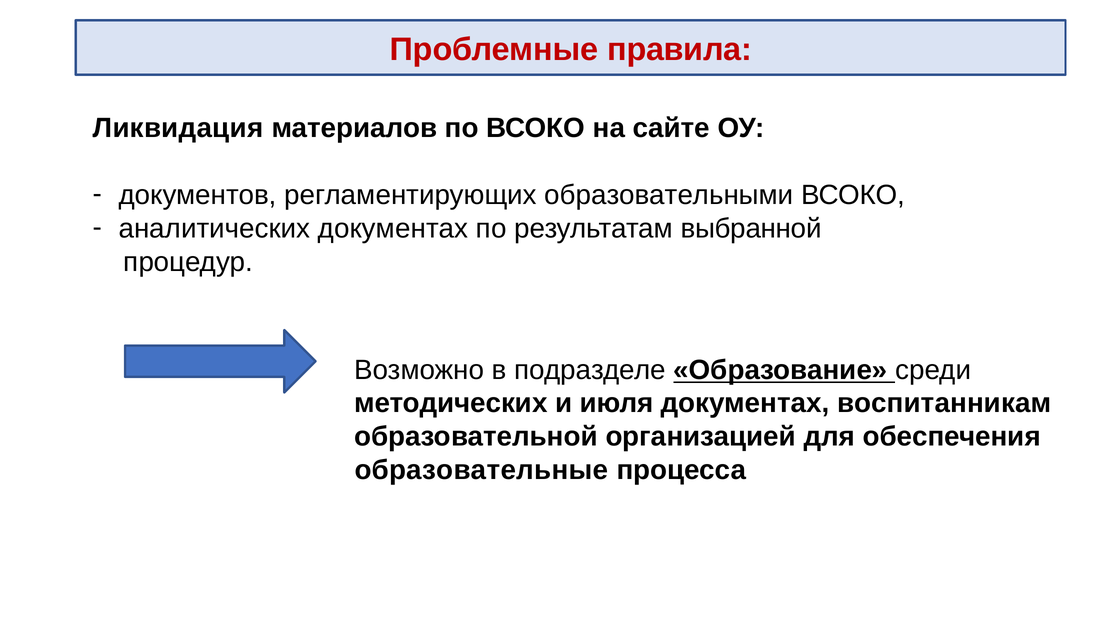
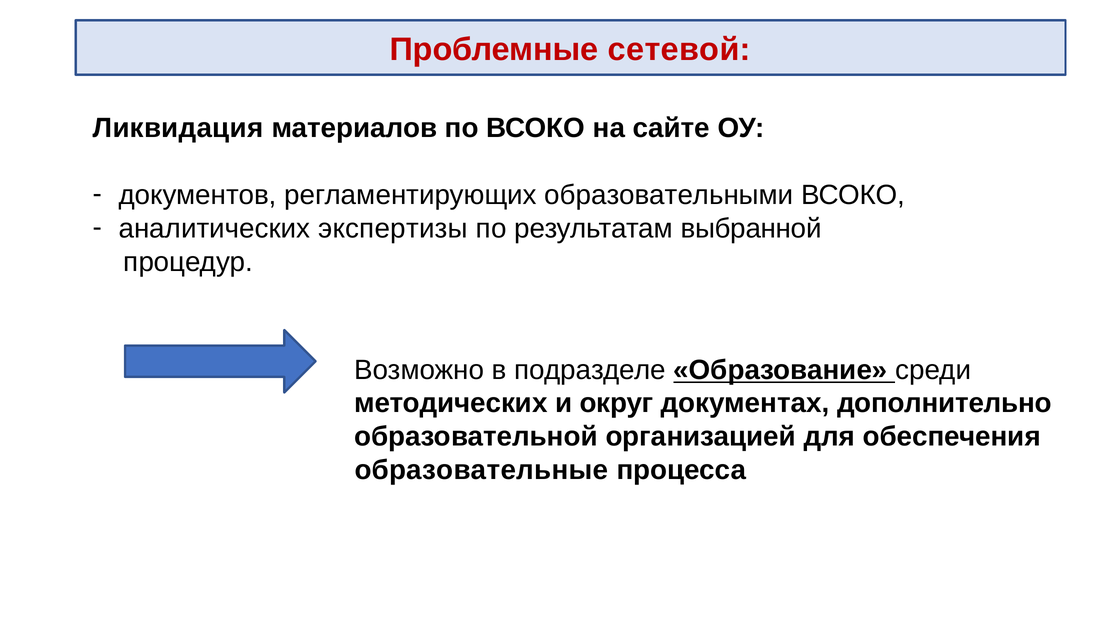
правила: правила -> сетевой (679, 50)
аналитических документах: документах -> экспертизы (393, 228)
июля: июля -> округ (617, 403)
воспитанникам: воспитанникам -> дополнительно (944, 403)
